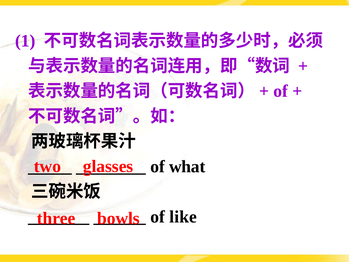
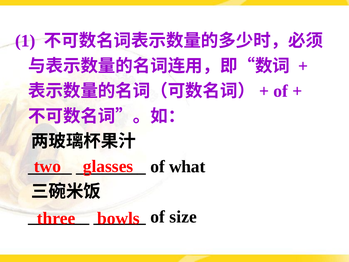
like: like -> size (183, 217)
